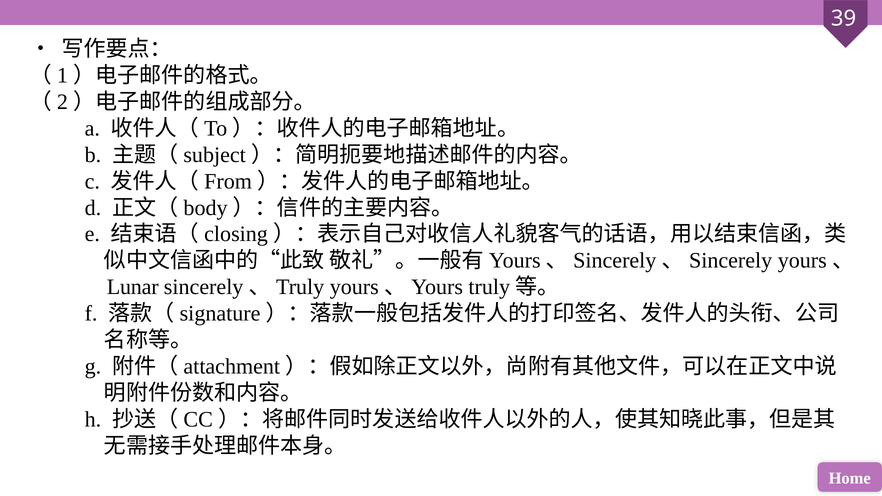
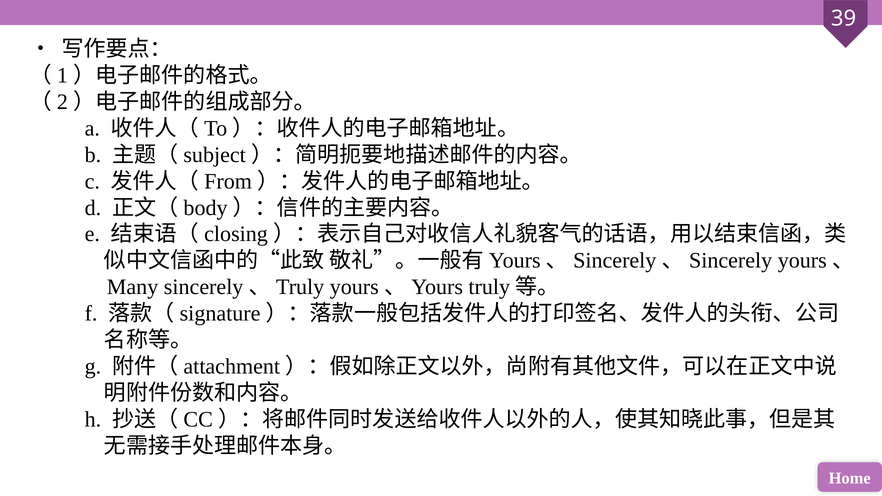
Lunar: Lunar -> Many (133, 287)
